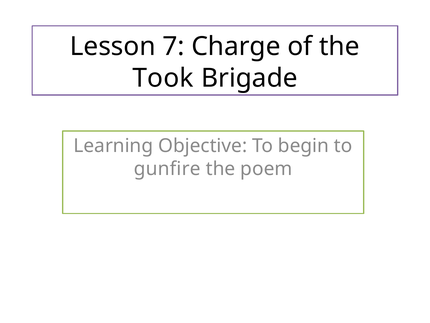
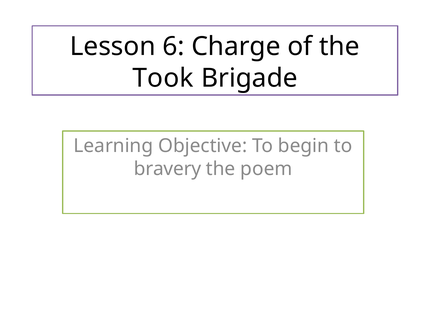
7: 7 -> 6 (174, 46)
gunfire: gunfire -> bravery (167, 169)
